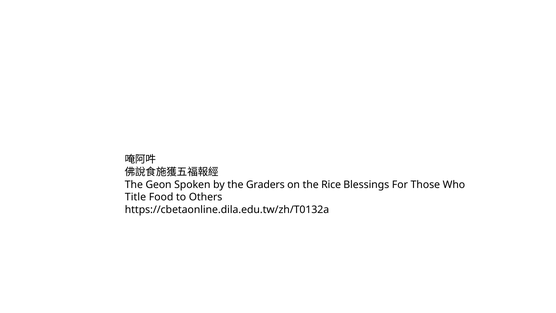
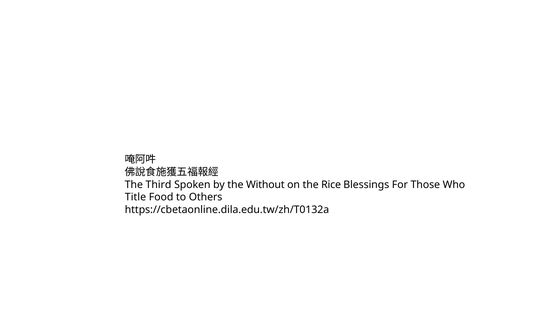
Geon: Geon -> Third (158, 184)
Graders: Graders -> Without (265, 184)
